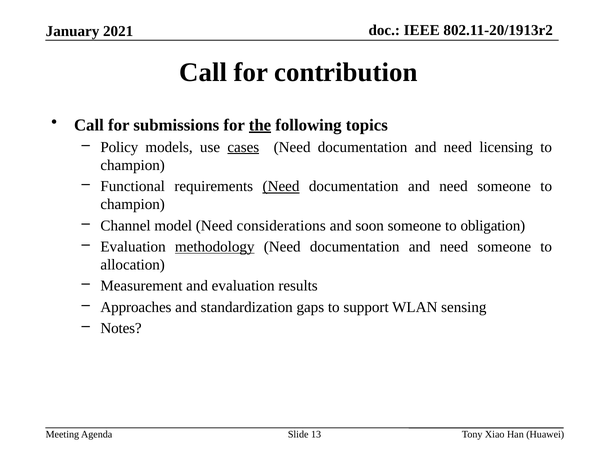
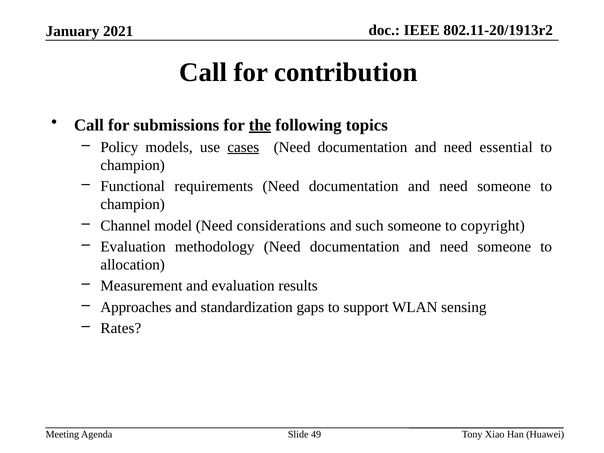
licensing: licensing -> essential (506, 147)
Need underline: present -> none (281, 186)
soon: soon -> such (370, 226)
obligation: obligation -> copyright (493, 226)
methodology underline: present -> none (215, 247)
Notes: Notes -> Rates (121, 328)
13: 13 -> 49 (316, 434)
